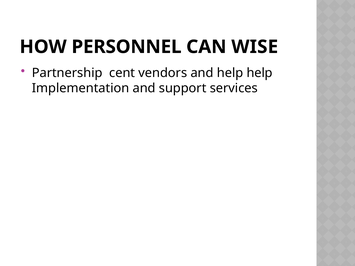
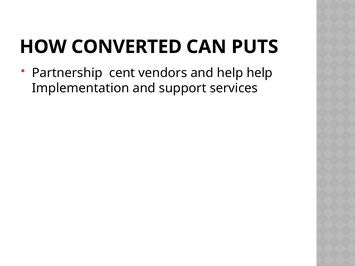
PERSONNEL: PERSONNEL -> CONVERTED (127, 47)
WISE: WISE -> PUTS (255, 47)
